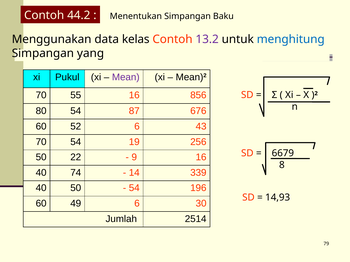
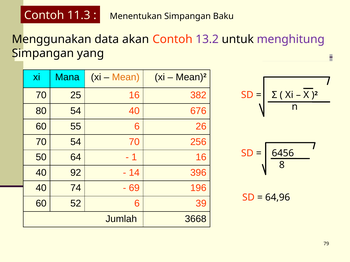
44.2: 44.2 -> 11.3 (79, 15)
kelas: kelas -> akan (136, 39)
menghitung colour: blue -> purple (291, 39)
Pukul: Pukul -> Mana (67, 77)
Mean colour: purple -> orange (126, 77)
55: 55 -> 25 (76, 95)
856: 856 -> 382 (198, 95)
54 87: 87 -> 40 (134, 111)
52: 52 -> 55 (76, 127)
43: 43 -> 26 (201, 127)
54 19: 19 -> 70 (134, 142)
6679: 6679 -> 6456 (283, 153)
22: 22 -> 64 (76, 158)
9: 9 -> 1 (134, 158)
74: 74 -> 92 (76, 173)
339: 339 -> 396 (198, 173)
40 50: 50 -> 74 (76, 188)
54: 54 -> 69 (134, 188)
14,93: 14,93 -> 64,96 (278, 198)
49: 49 -> 52 (76, 204)
30: 30 -> 39 (201, 204)
2514: 2514 -> 3668 (196, 219)
